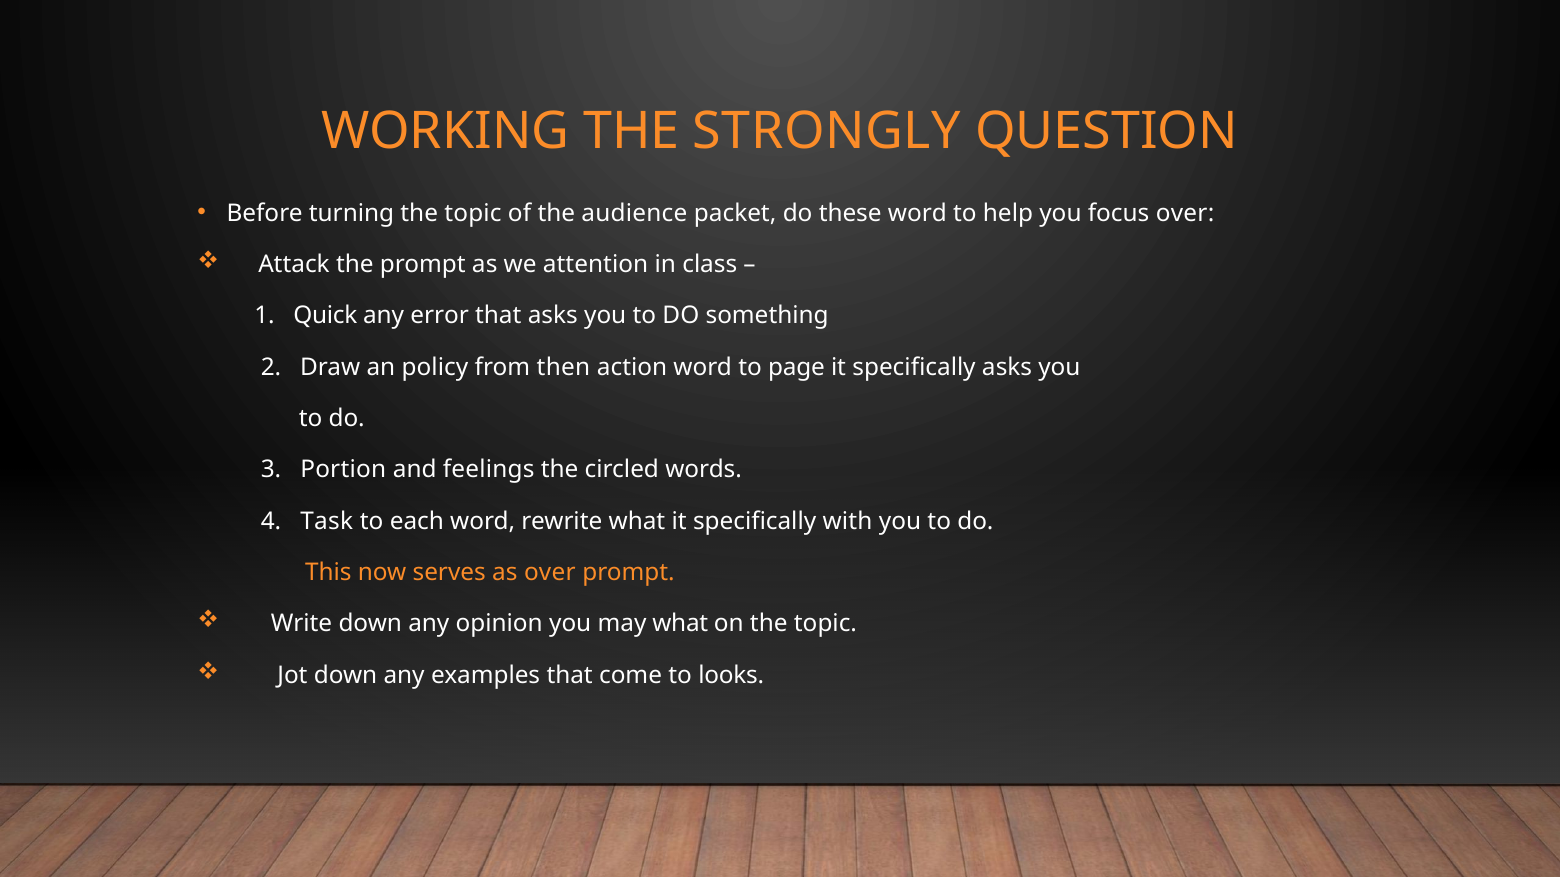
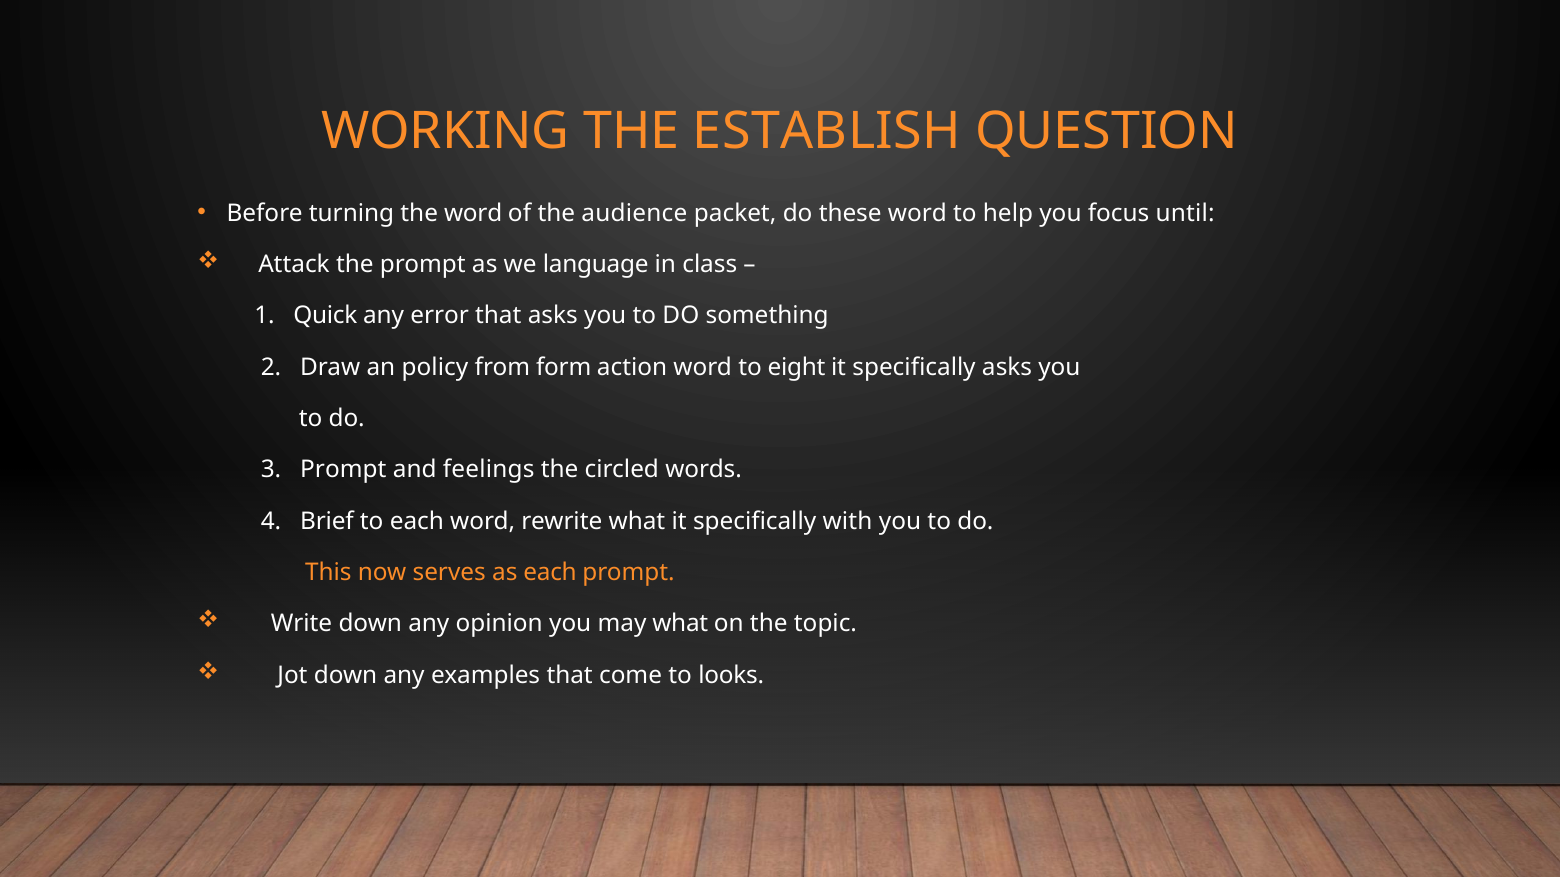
STRONGLY: STRONGLY -> ESTABLISH (827, 131)
turning the topic: topic -> word (473, 213)
focus over: over -> until (1185, 213)
attention: attention -> language (596, 265)
then: then -> form (564, 367)
page: page -> eight (797, 367)
3 Portion: Portion -> Prompt (343, 470)
Task: Task -> Brief (327, 521)
as over: over -> each (550, 573)
